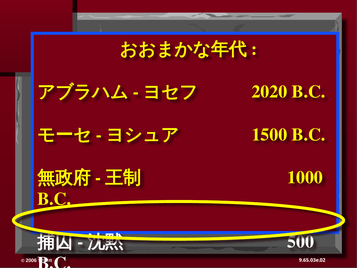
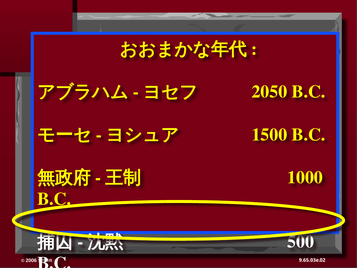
2020: 2020 -> 2050 (269, 92)
